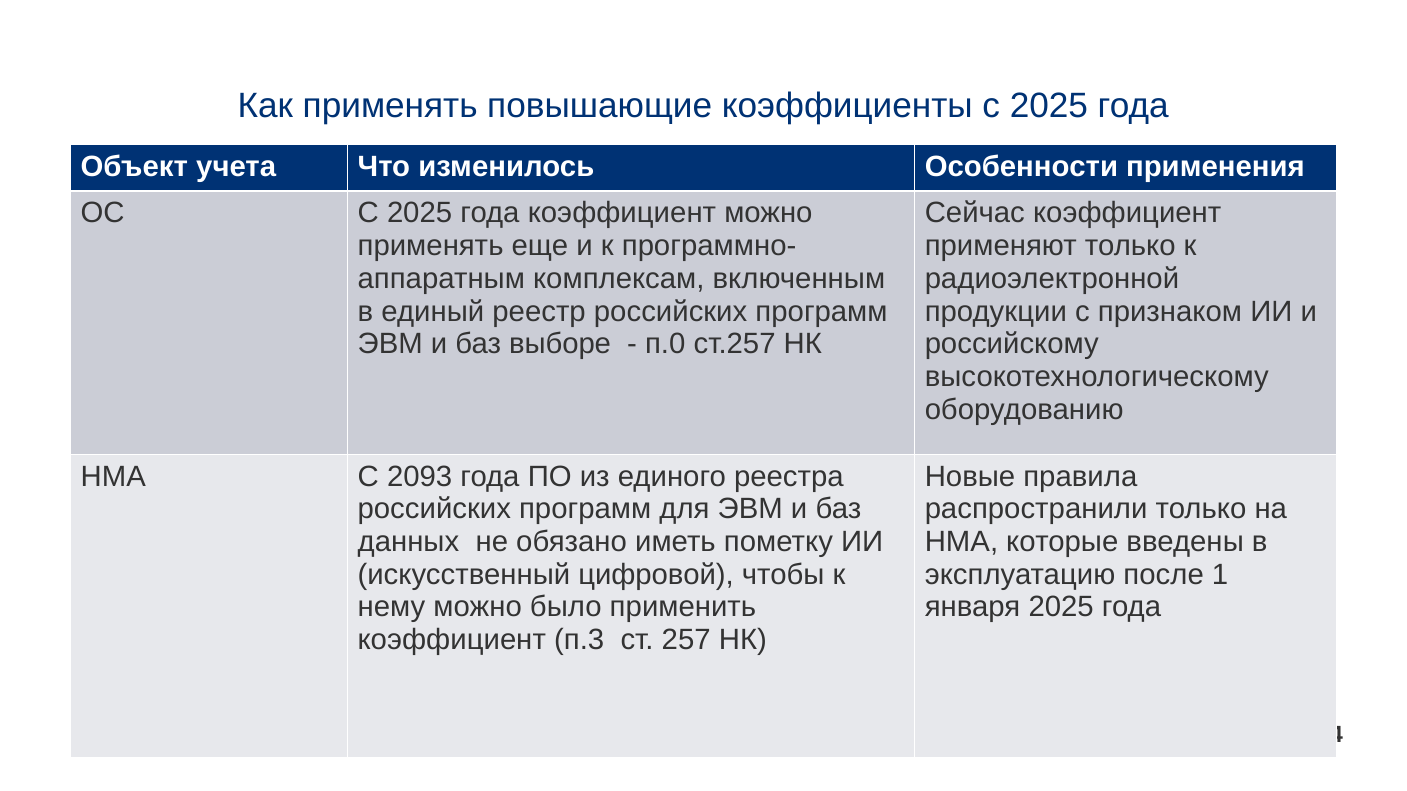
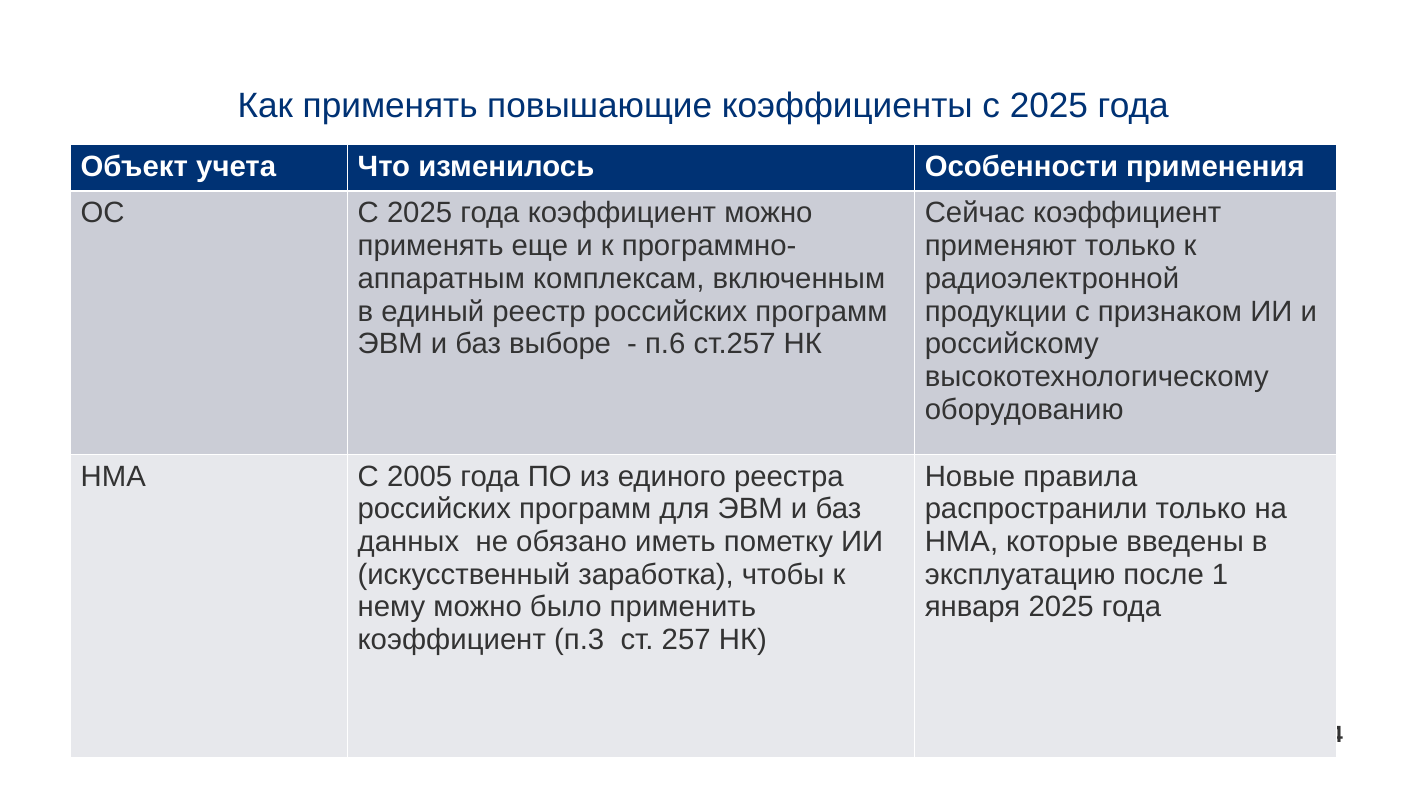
п.0: п.0 -> п.6 (665, 344)
2093: 2093 -> 2005 (420, 477)
цифровой: цифровой -> заработка (656, 575)
